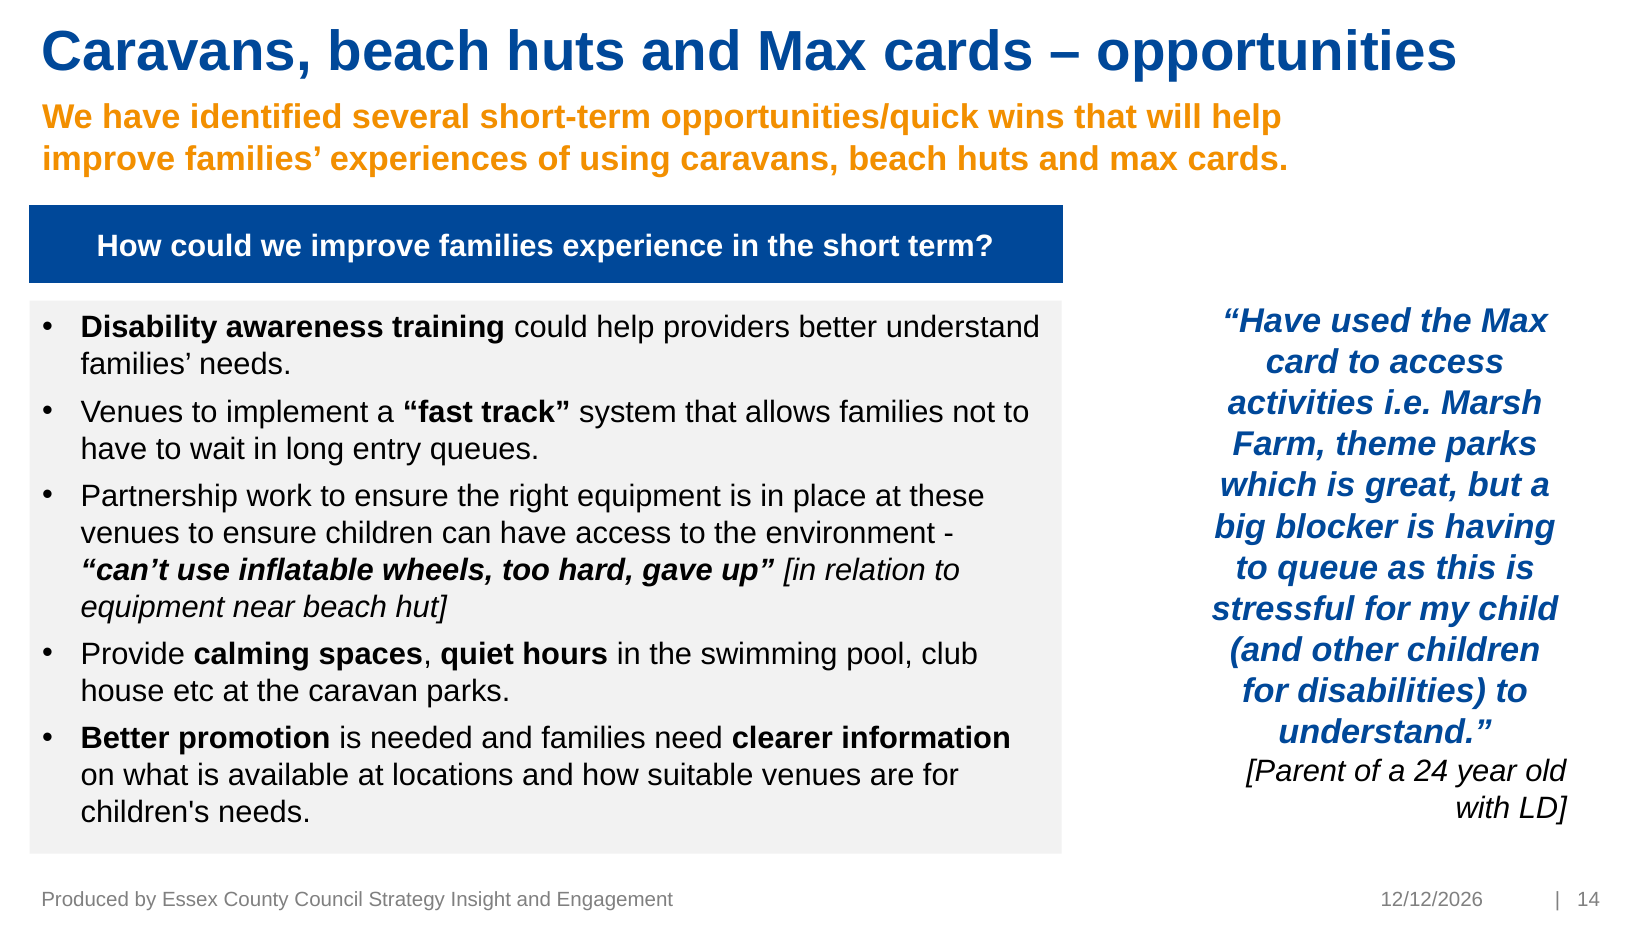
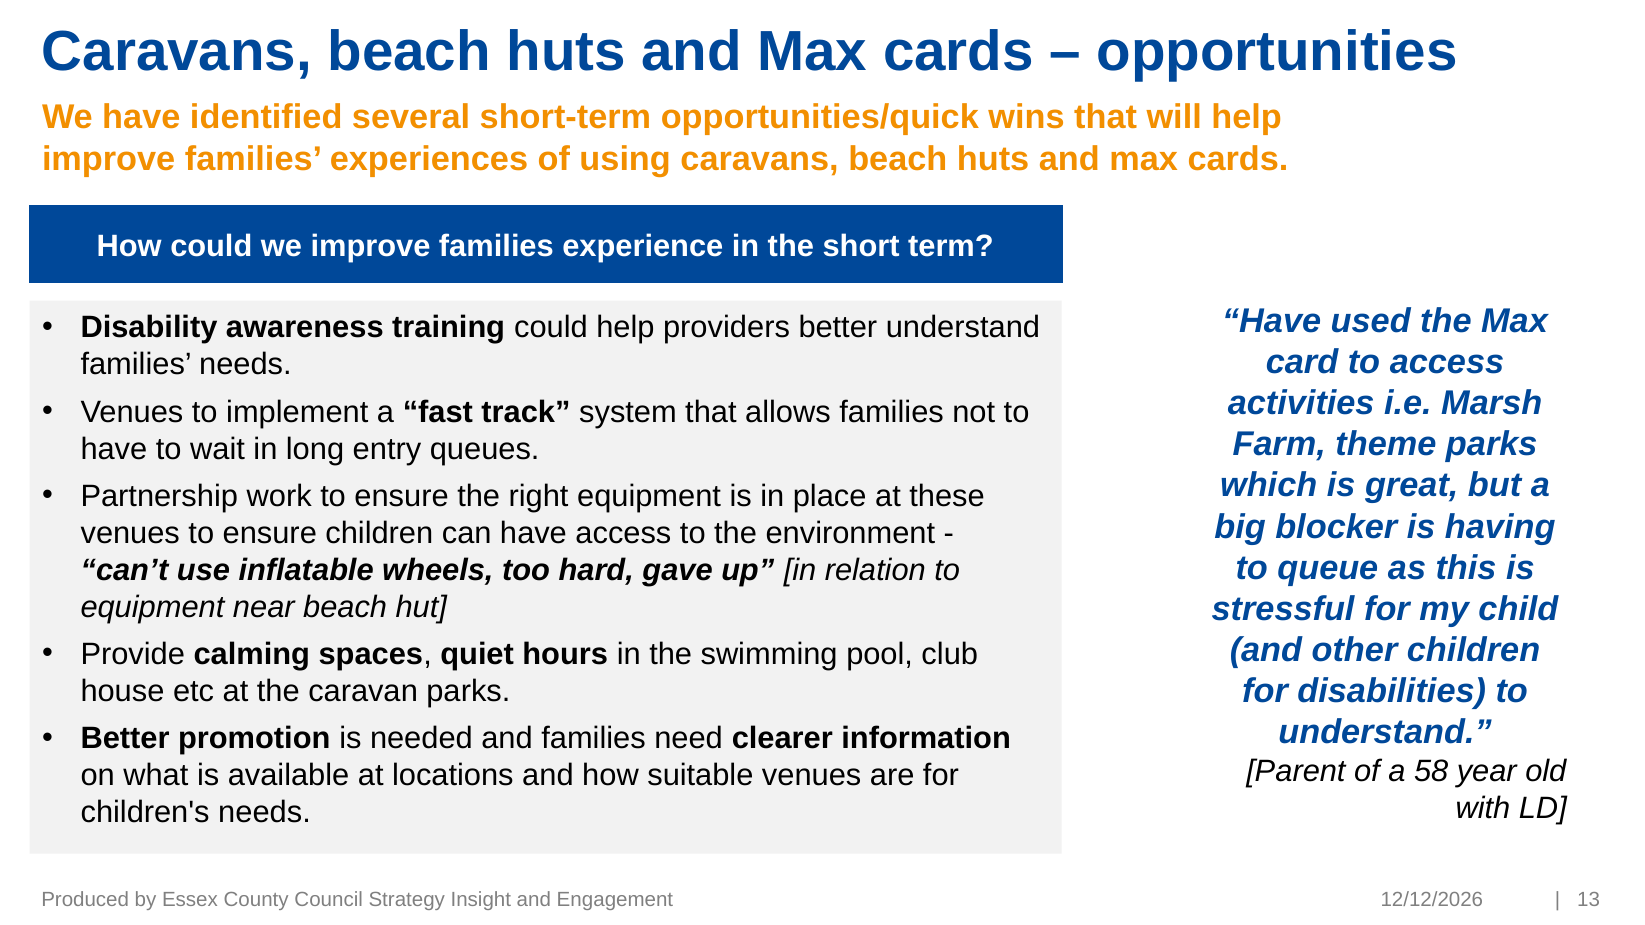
24: 24 -> 58 (1431, 771)
14: 14 -> 13 (1589, 900)
